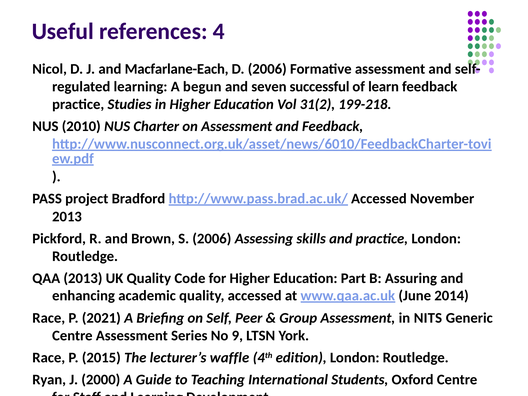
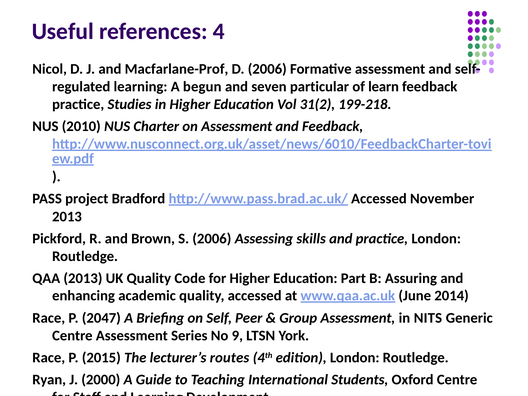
Macfarlane-Each: Macfarlane-Each -> Macfarlane-Prof (177, 69)
successful: successful -> particular (319, 87)
2021: 2021 -> 2047 (101, 318)
waffle: waffle -> routes (230, 358)
